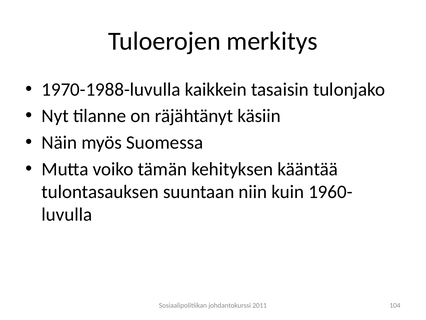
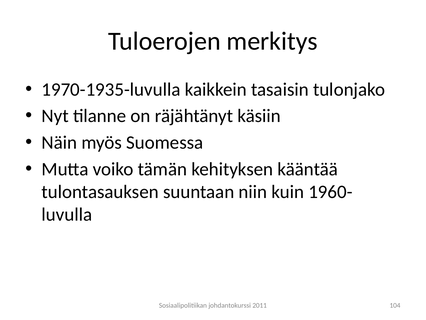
1970-1988-luvulla: 1970-1988-luvulla -> 1970-1935-luvulla (111, 89)
